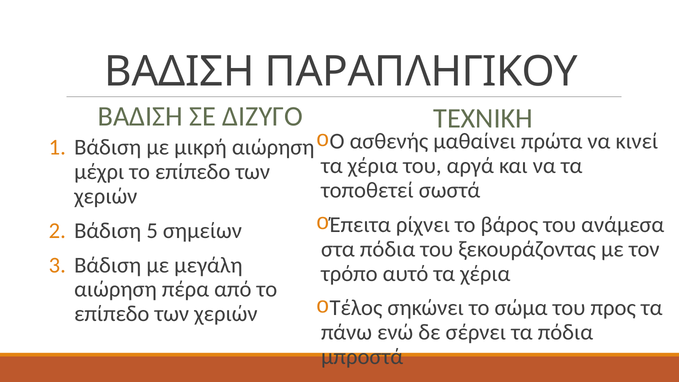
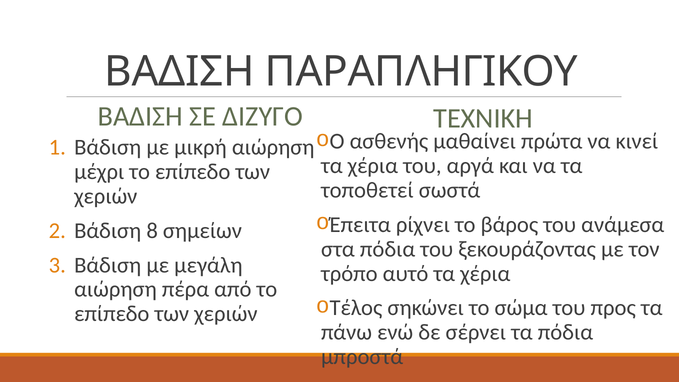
5: 5 -> 8 (152, 231)
